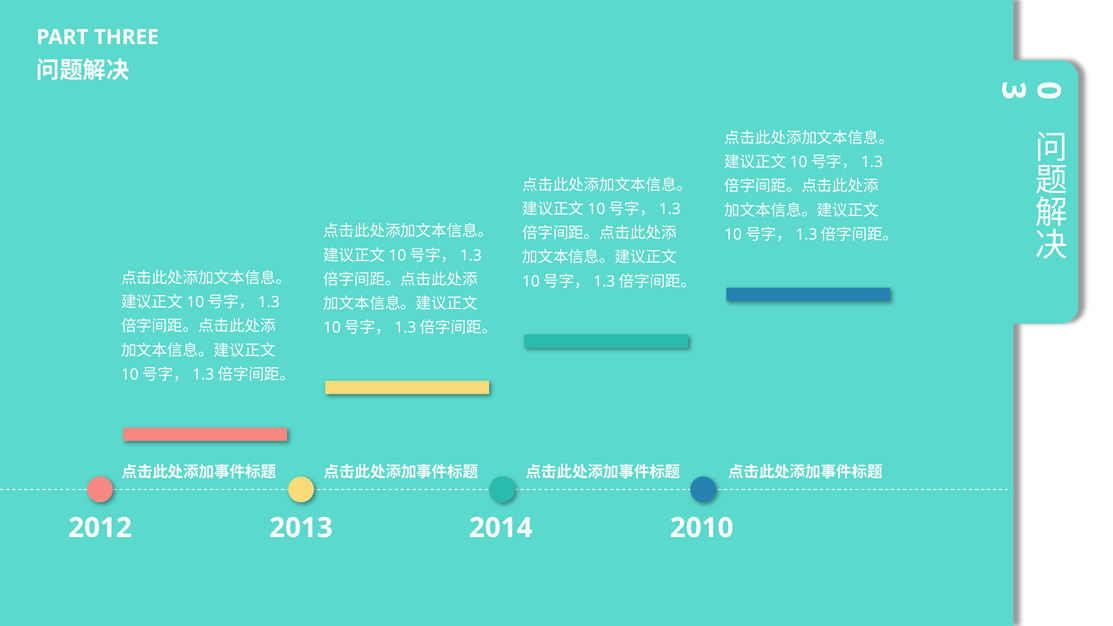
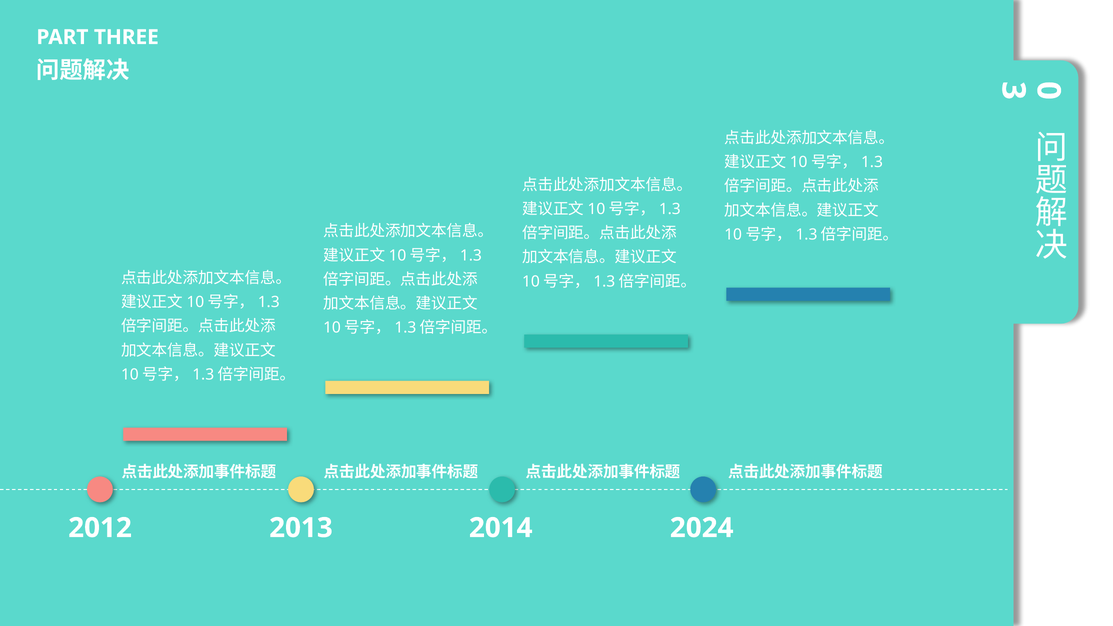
2010: 2010 -> 2024 (702, 528)
